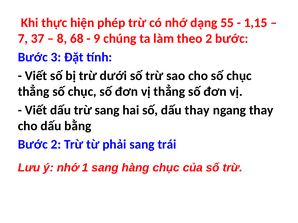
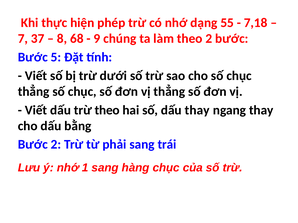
1,15: 1,15 -> 7,18 (256, 23)
3: 3 -> 5 (56, 57)
trừ sang: sang -> theo (107, 110)
